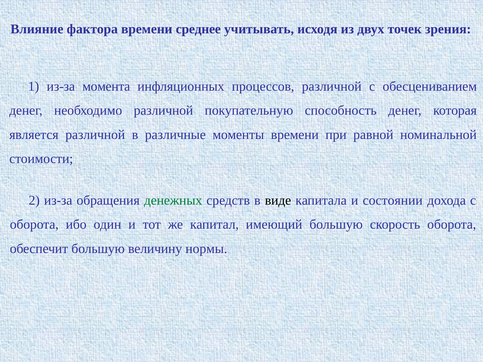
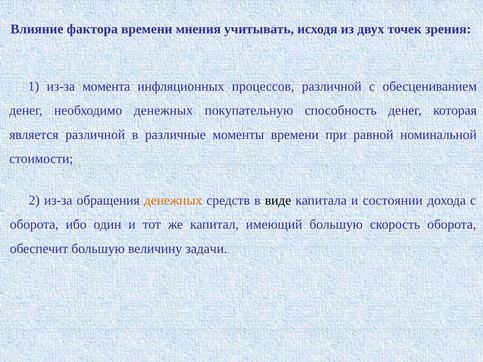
среднее: среднее -> мнения (198, 29)
необходимо различной: различной -> денежных (163, 111)
денежных colour: green -> orange (173, 201)
нормы: нормы -> задачи (206, 249)
